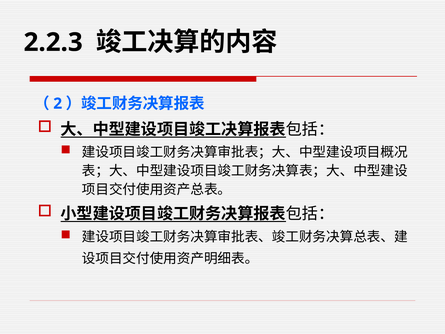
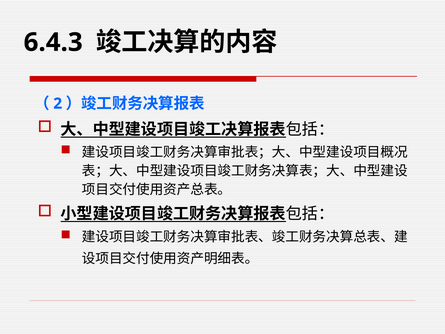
2.2.3: 2.2.3 -> 6.4.3 (53, 42)
